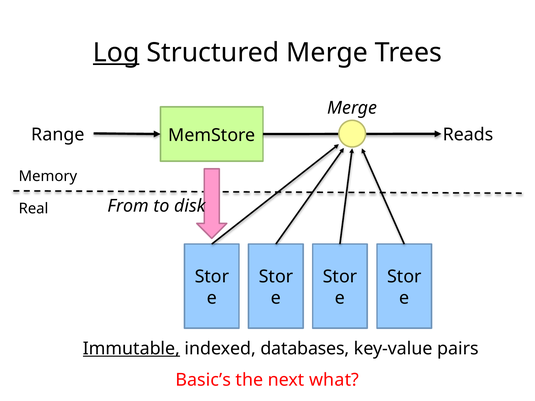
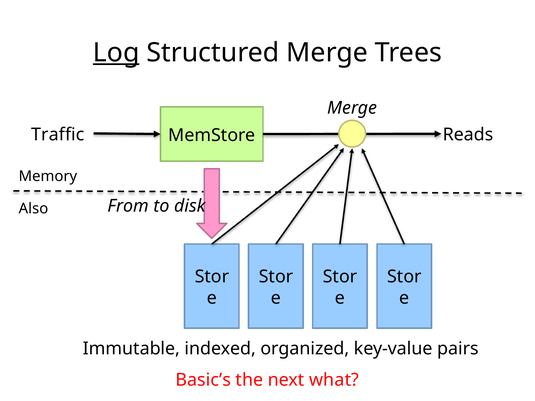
Range: Range -> Traffic (58, 135)
Real: Real -> Also (33, 209)
Immutable underline: present -> none (131, 349)
databases: databases -> organized (305, 349)
